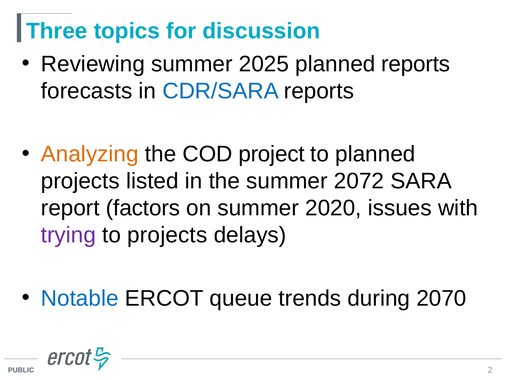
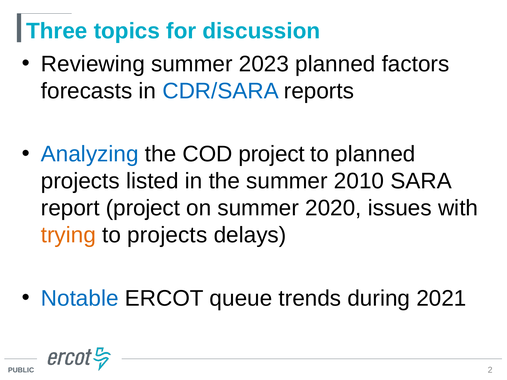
2025: 2025 -> 2023 (264, 64)
planned reports: reports -> factors (416, 64)
Analyzing colour: orange -> blue (90, 154)
2072: 2072 -> 2010 (359, 181)
report factors: factors -> project (143, 208)
trying colour: purple -> orange (68, 235)
2070: 2070 -> 2021 (441, 298)
